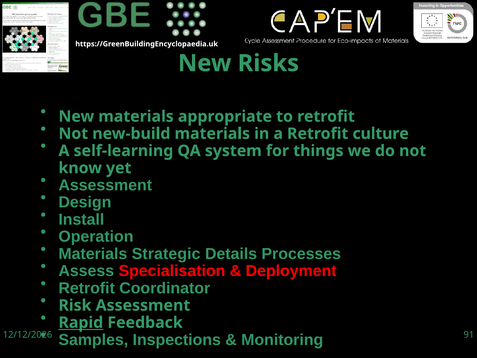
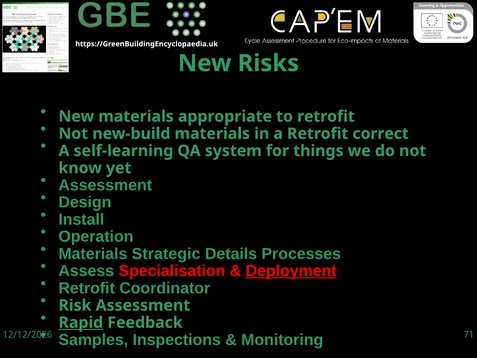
culture: culture -> correct (381, 134)
Deployment underline: none -> present (291, 271)
91: 91 -> 71 (469, 335)
